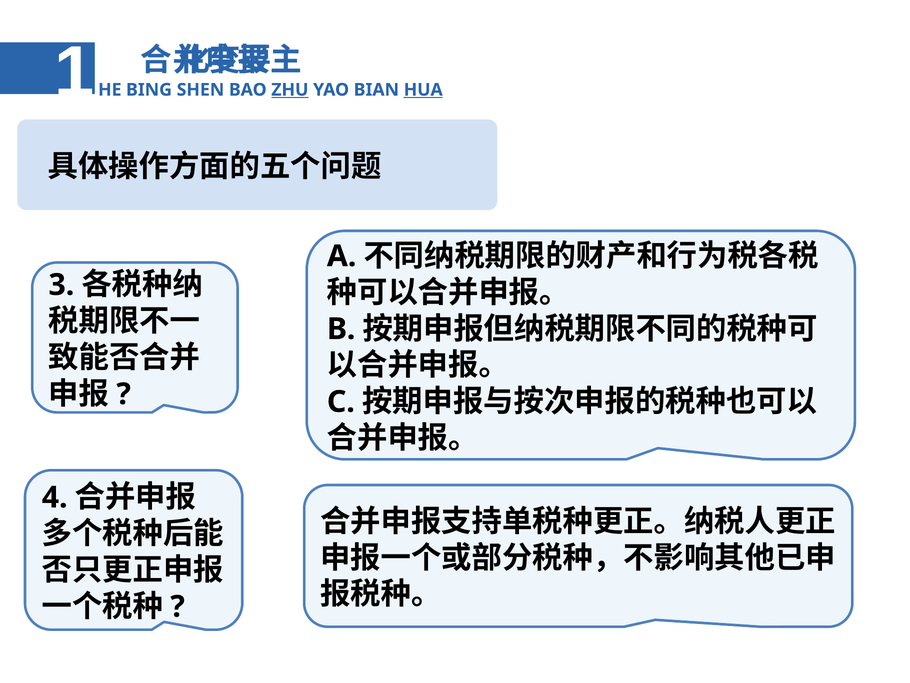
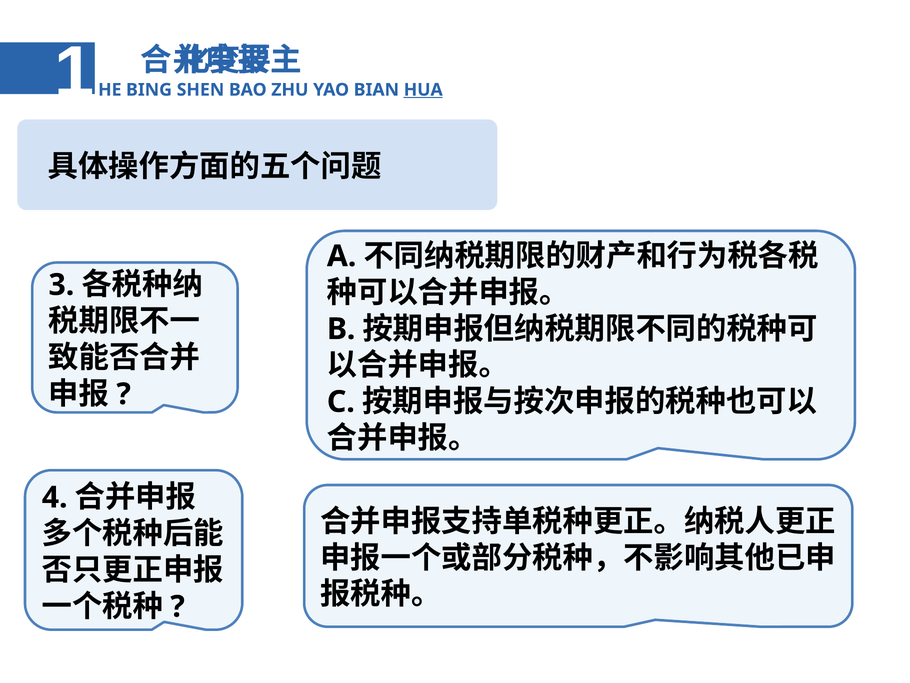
ZHU underline: present -> none (290, 90)
